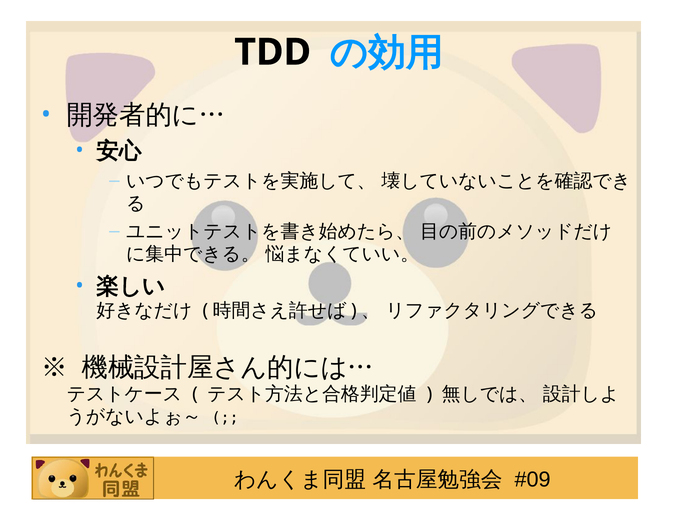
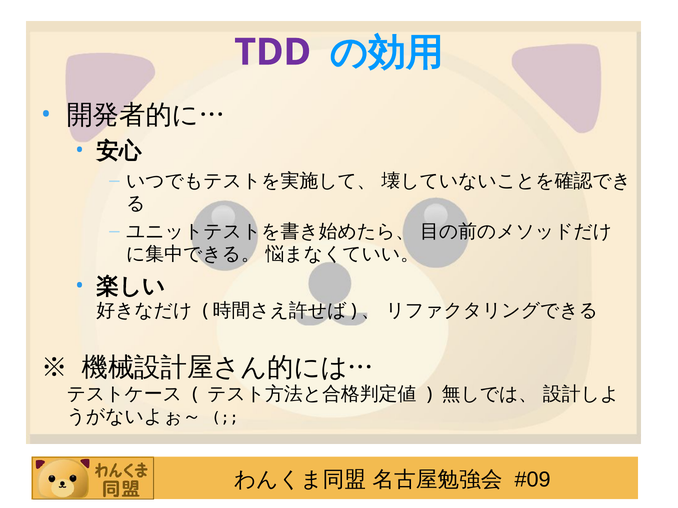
TDD colour: black -> purple (273, 52)
